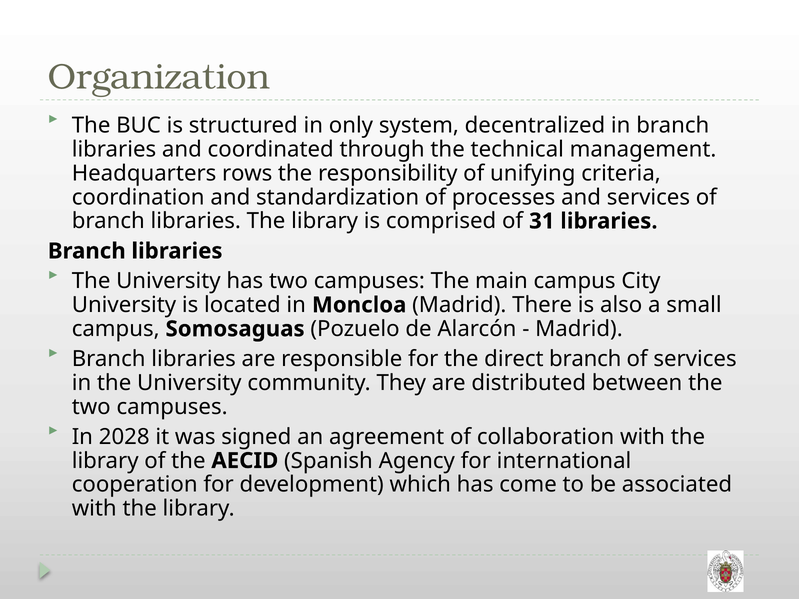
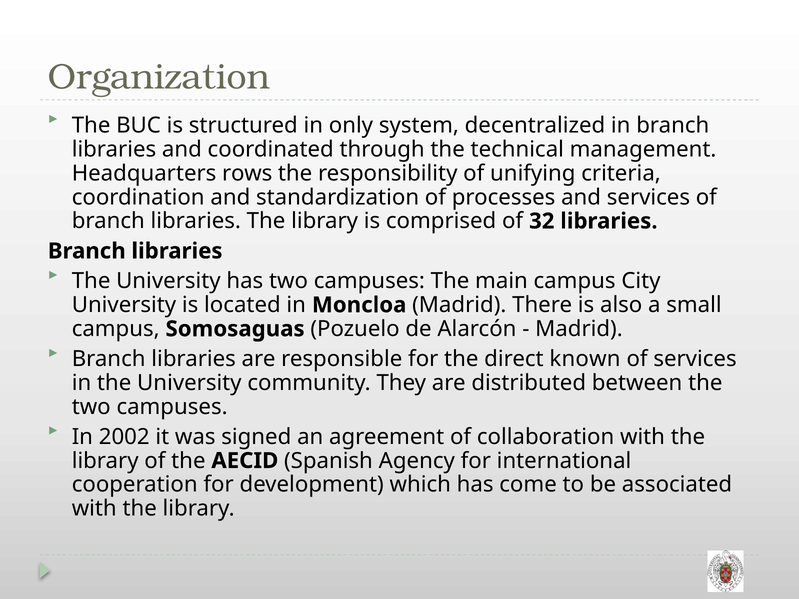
31: 31 -> 32 (542, 221)
direct branch: branch -> known (585, 359)
2028: 2028 -> 2002 (124, 437)
